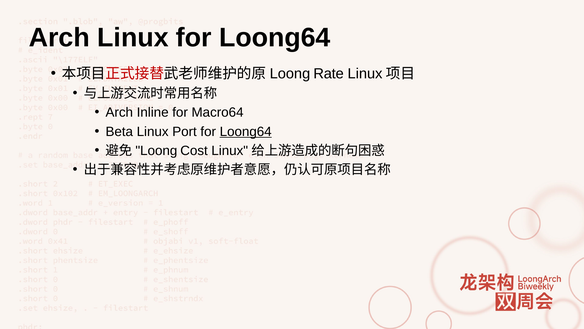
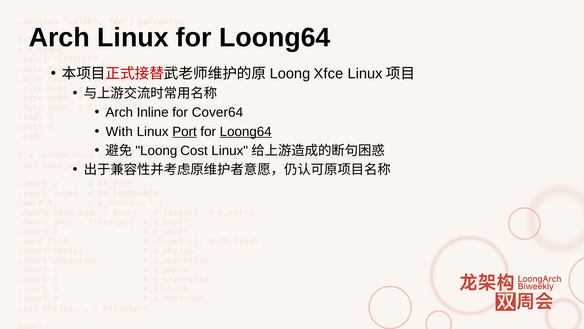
Rate: Rate -> Xfce (328, 74)
Macro64: Macro64 -> Cover64 (217, 112)
Beta: Beta -> With (119, 131)
Port underline: none -> present (185, 131)
